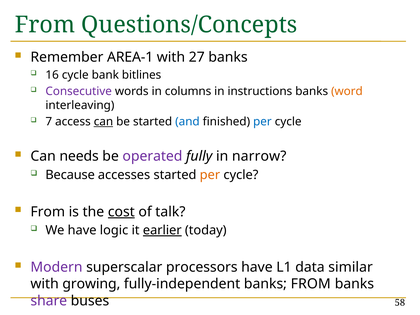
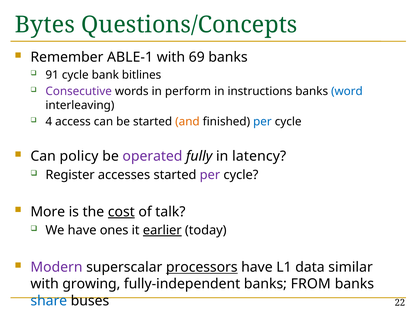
From: From -> Bytes (45, 25)
AREA-1: AREA-1 -> ABLE-1 (130, 57)
27: 27 -> 69 (197, 57)
16: 16 -> 91 (52, 75)
columns: columns -> perform (188, 91)
word colour: orange -> blue (347, 91)
7: 7 -> 4 (49, 122)
can underline: present -> none (103, 122)
and colour: blue -> orange (187, 122)
needs: needs -> policy (79, 156)
narrow: narrow -> latency (259, 156)
Because: Because -> Register (70, 175)
per colour: orange -> purple (210, 175)
From: From -> More (48, 212)
logic: logic -> ones (114, 230)
processors underline: none -> present (202, 267)
share colour: purple -> blue (49, 301)
58: 58 -> 22 (400, 303)
